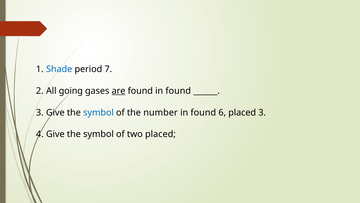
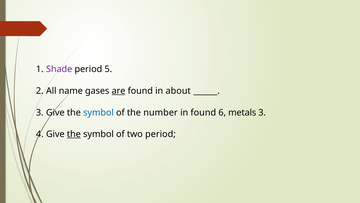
Shade colour: blue -> purple (59, 69)
7: 7 -> 5 (108, 69)
going: going -> name (71, 91)
found in found: found -> about (178, 91)
6 placed: placed -> metals (242, 112)
the underline: none -> present (74, 134)
two placed: placed -> period (160, 134)
